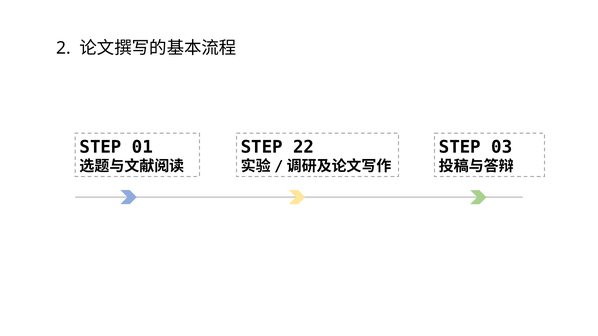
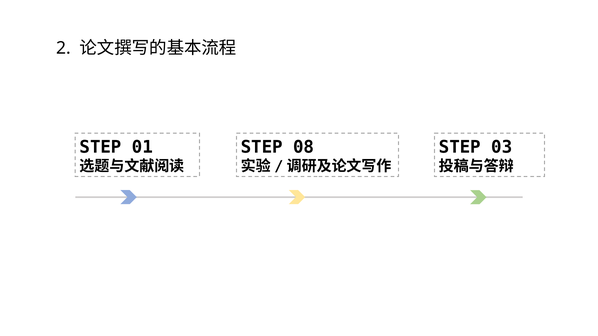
22: 22 -> 08 (304, 147)
